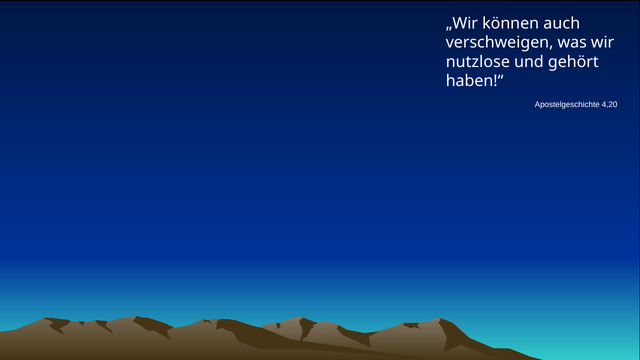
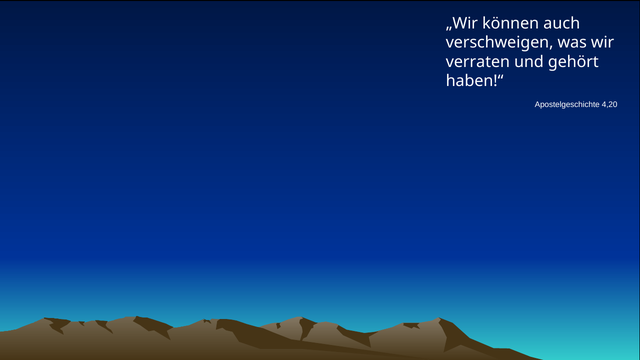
nutzlose: nutzlose -> verraten (478, 62)
